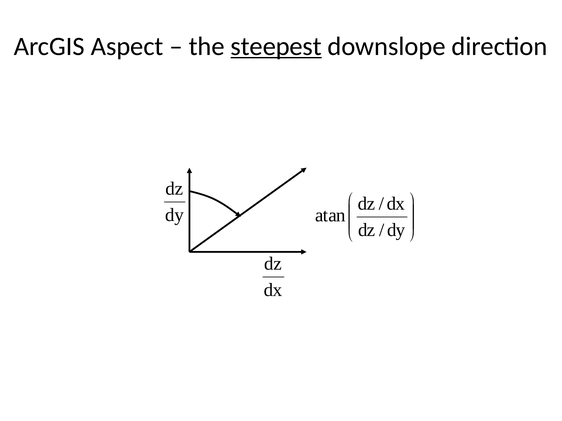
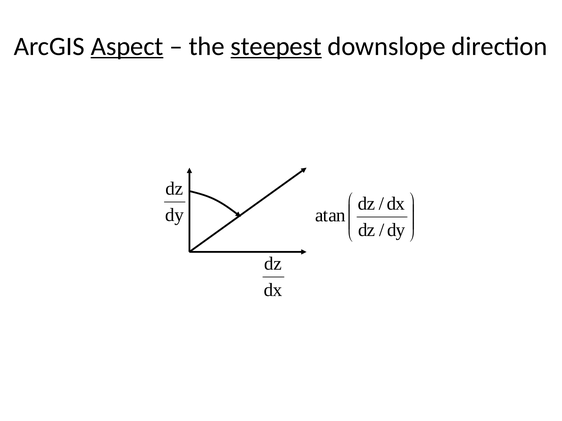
Aspect underline: none -> present (127, 46)
